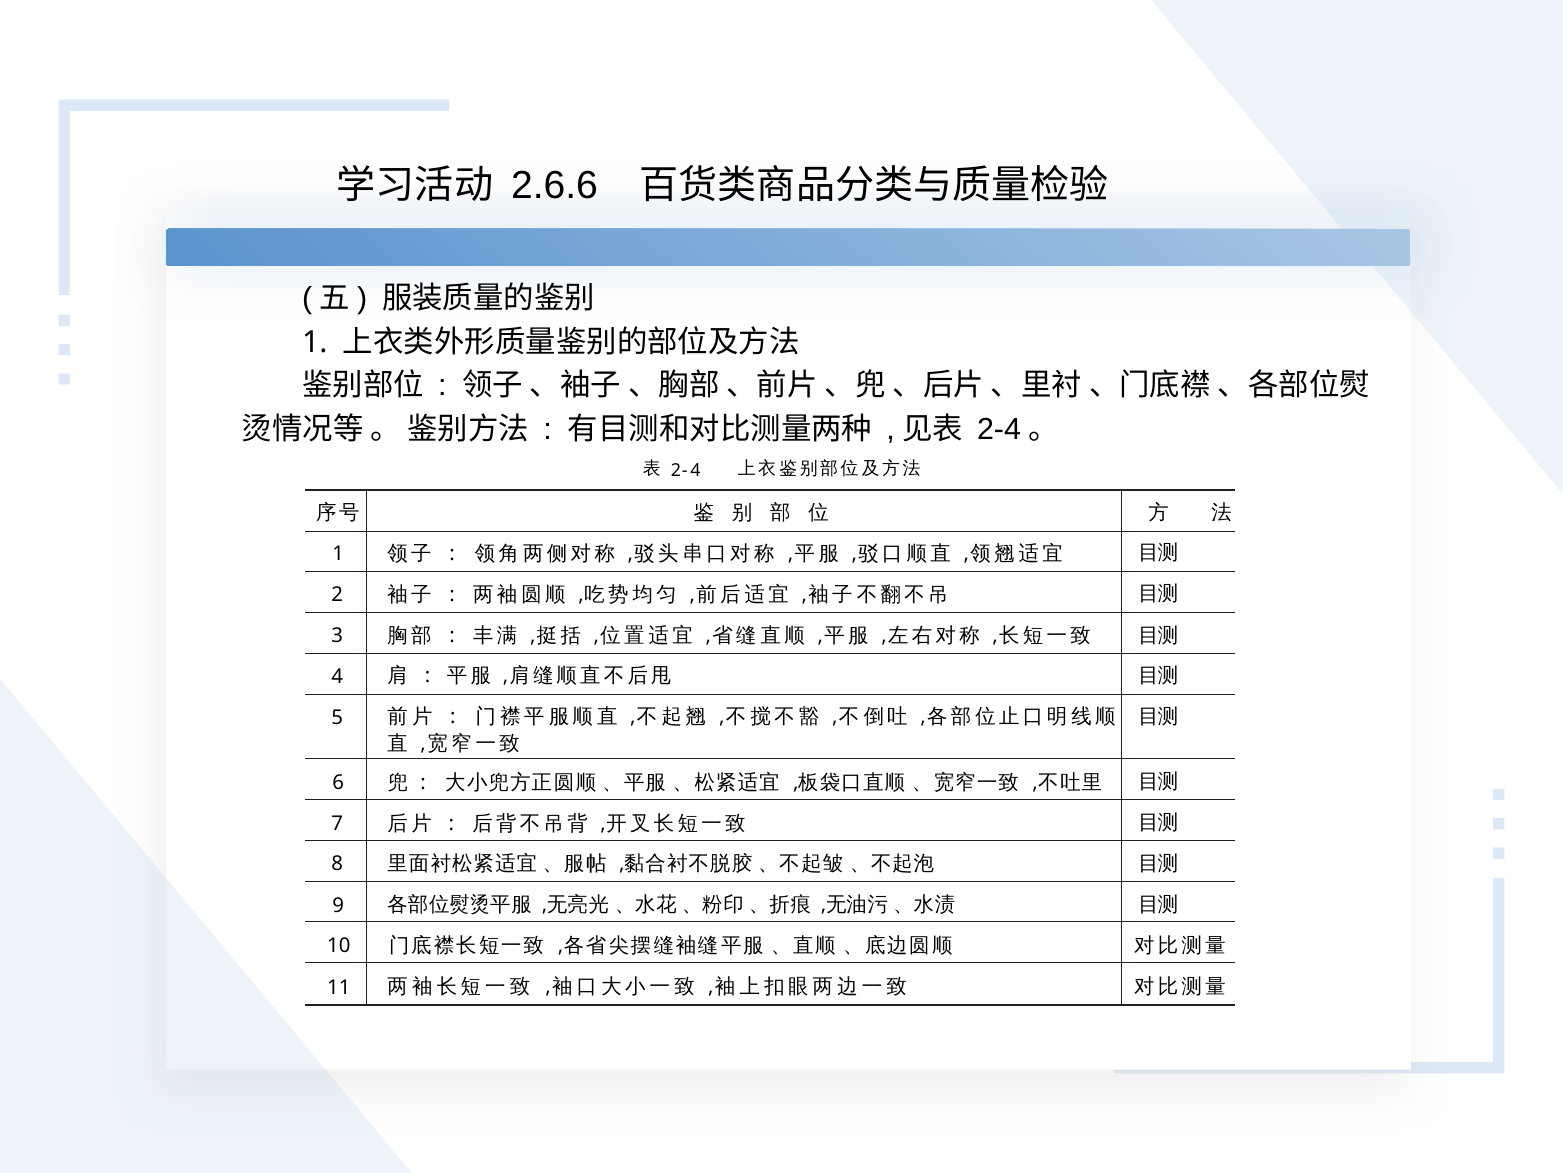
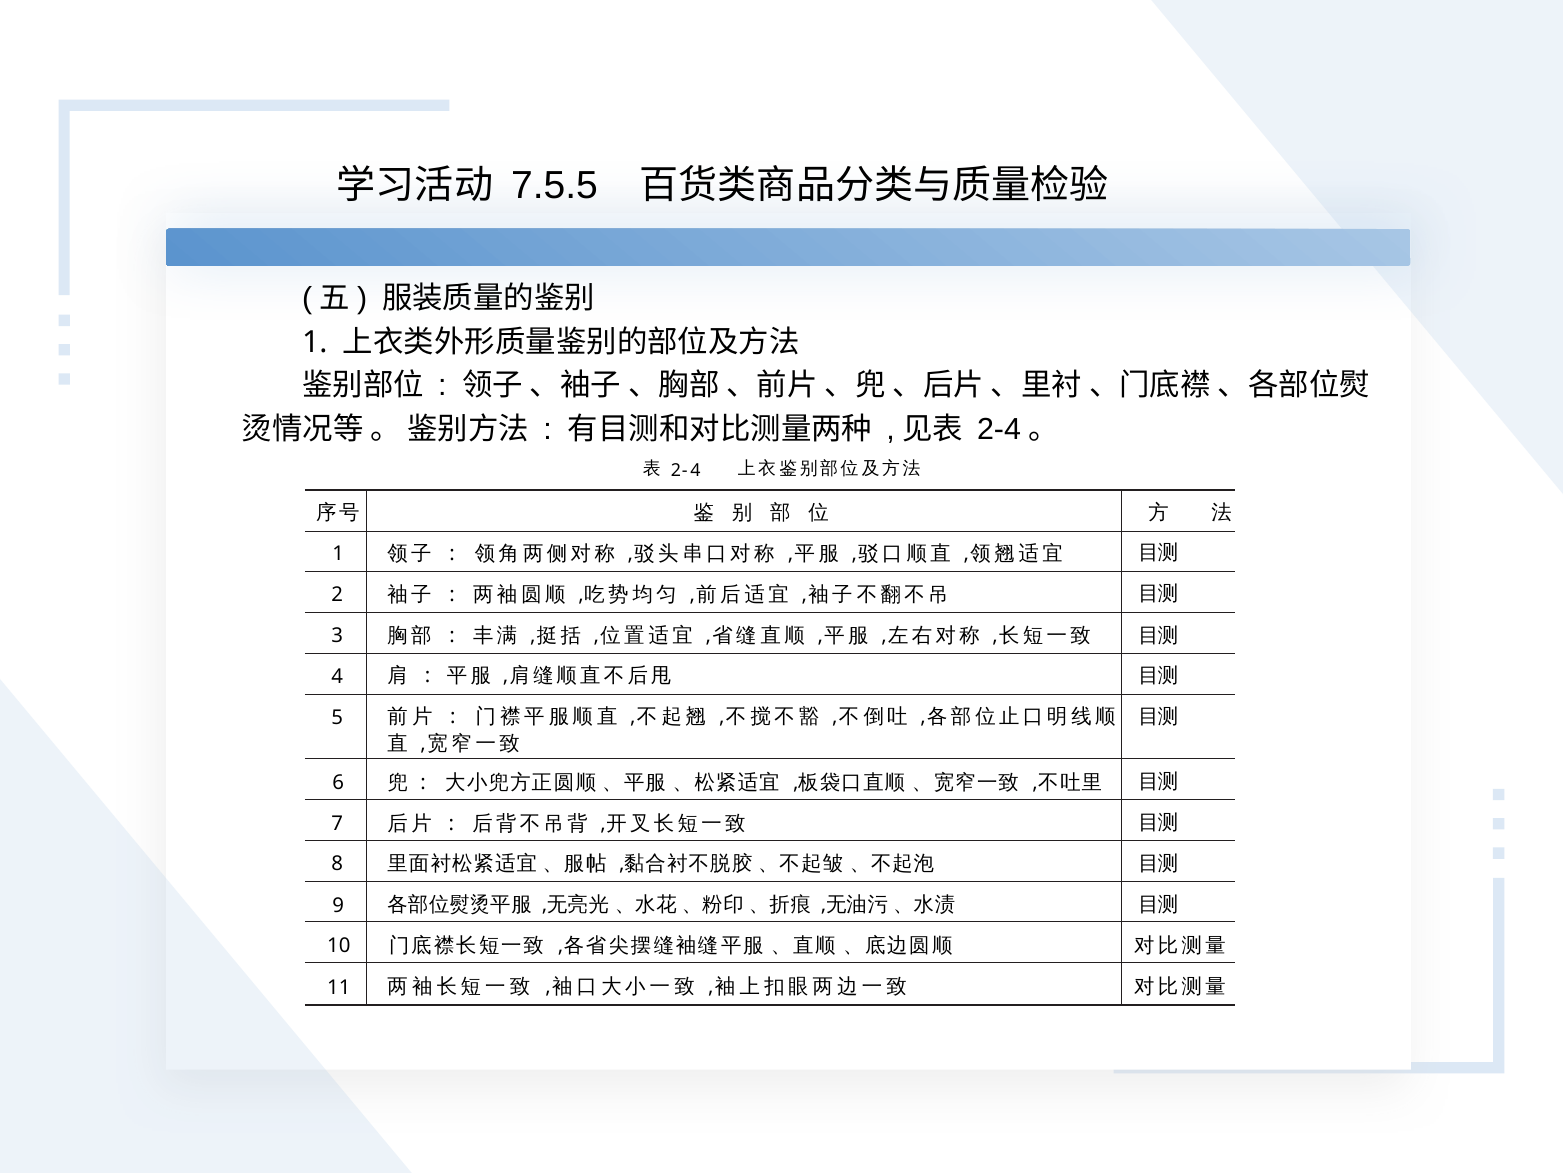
2.6.6: 2.6.6 -> 7.5.5 (554, 185)
